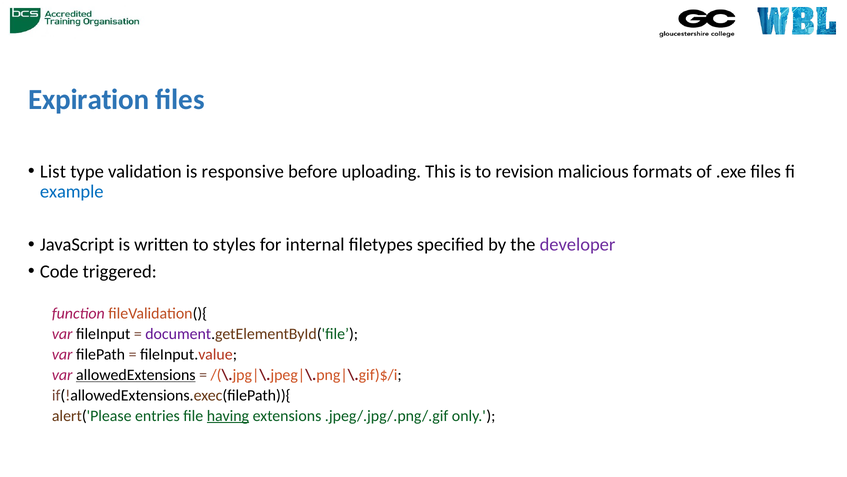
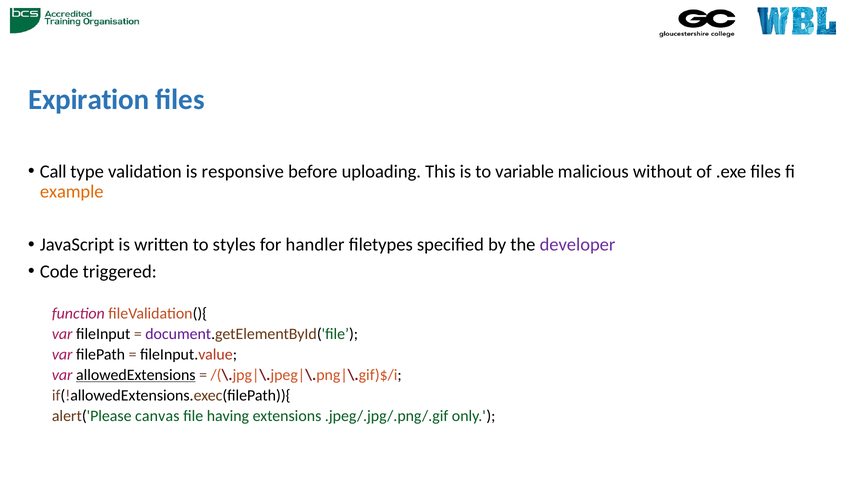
List: List -> Call (53, 171)
revision: revision -> variable (525, 171)
formats: formats -> without (663, 171)
example colour: blue -> orange (72, 191)
internal: internal -> handler (315, 245)
entries: entries -> canvas (157, 415)
having underline: present -> none (228, 415)
